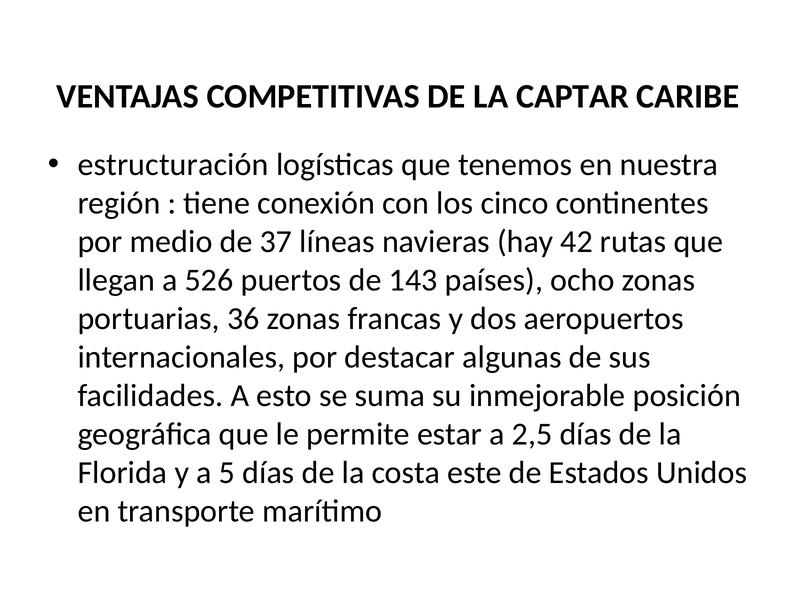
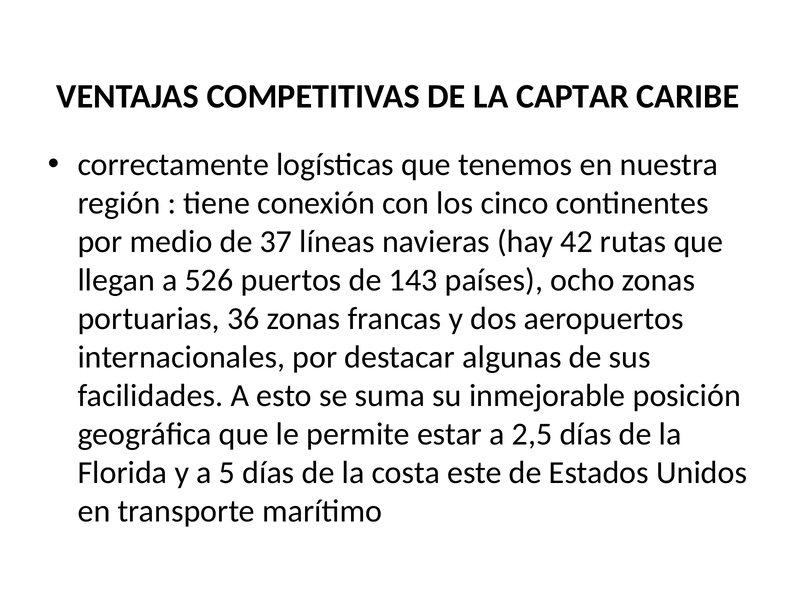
estructuración: estructuración -> correctamente (173, 165)
